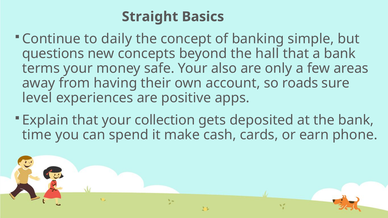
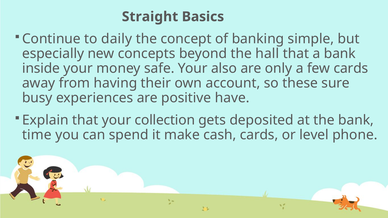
questions: questions -> especially (53, 54)
terms: terms -> inside (41, 68)
few areas: areas -> cards (351, 68)
roads: roads -> these (300, 83)
level: level -> busy (37, 98)
apps: apps -> have (232, 98)
earn: earn -> level (314, 135)
